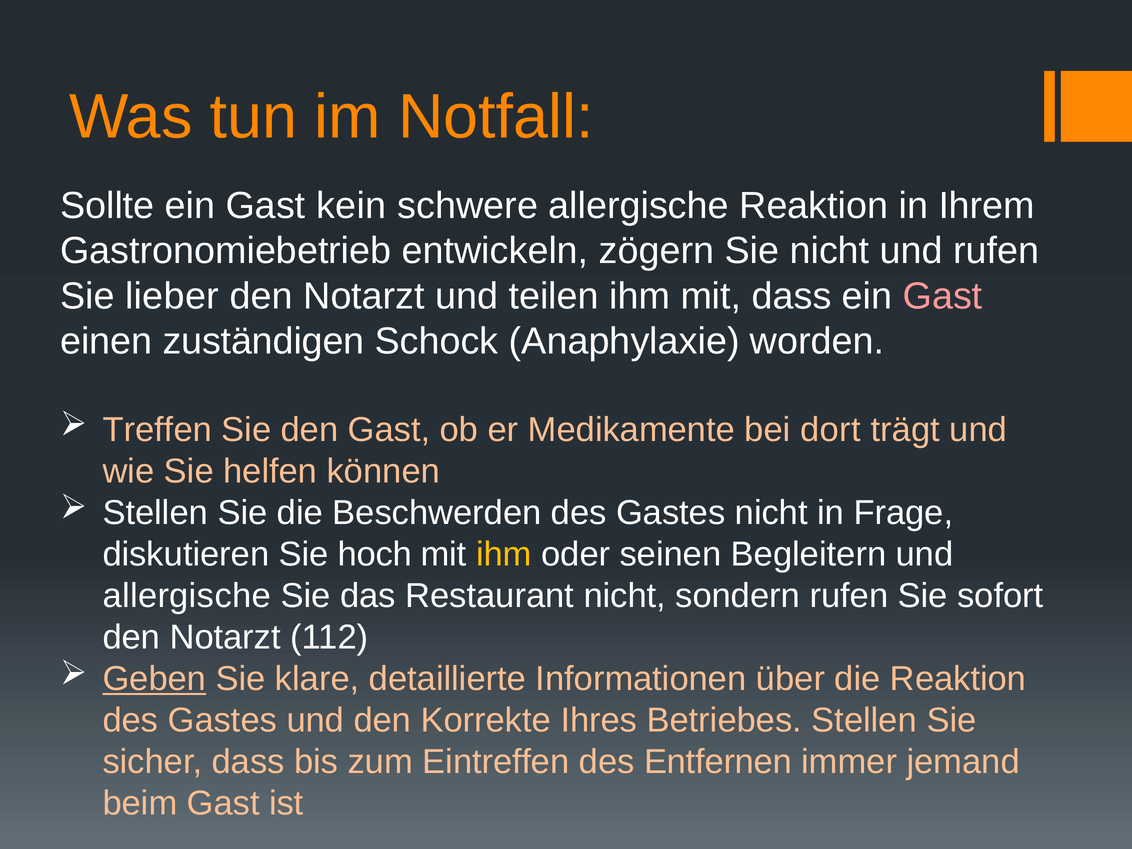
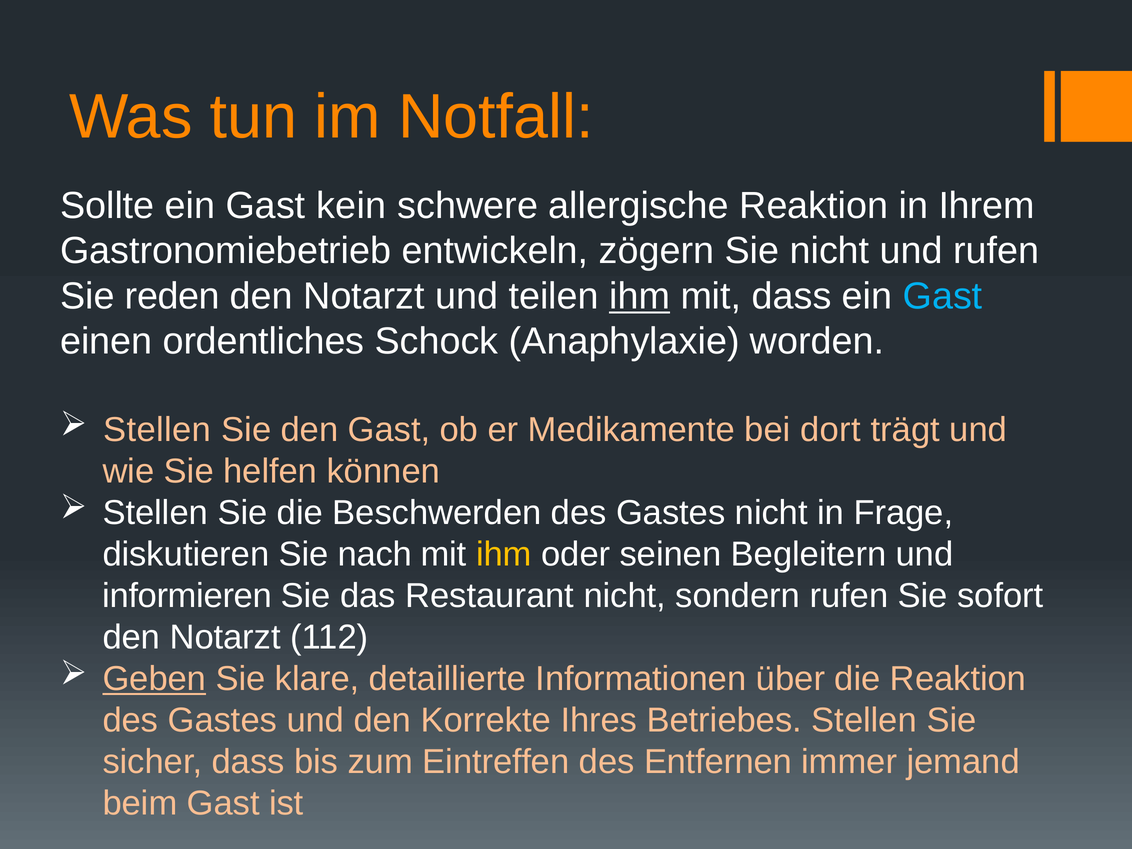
lieber: lieber -> reden (172, 296)
ihm underline: none -> present (640, 296)
Gast colour: pink -> light blue (943, 296)
zuständigen: zuständigen -> ordentliches (264, 342)
Treffen: Treffen -> Stellen (157, 430)
hoch: hoch -> nach (375, 554)
allergische: allergische -> informieren (187, 596)
